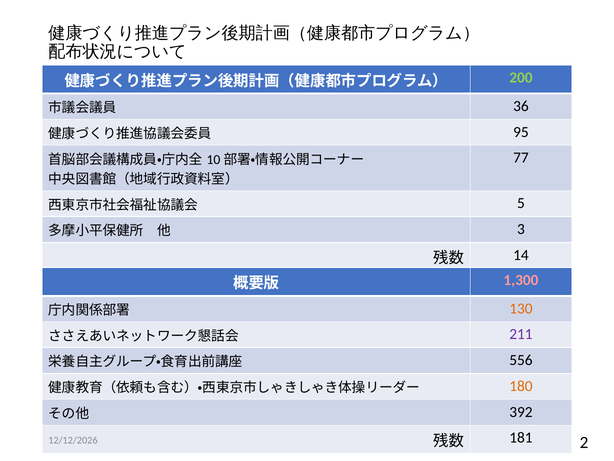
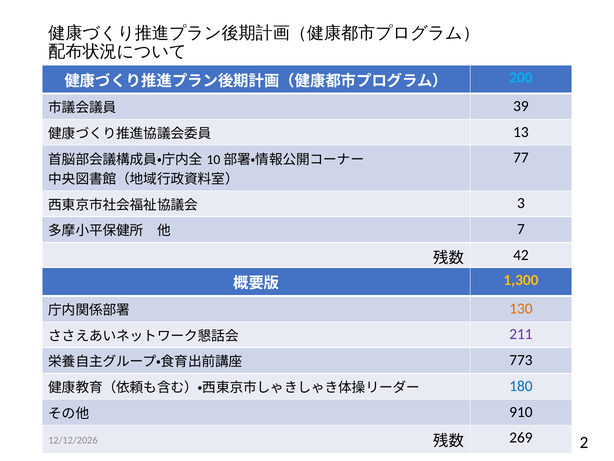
200 colour: light green -> light blue (521, 78)
36: 36 -> 39 (521, 106)
95: 95 -> 13 (521, 132)
5: 5 -> 3 (521, 203)
3: 3 -> 7 (521, 229)
14: 14 -> 42 (521, 255)
1,300 colour: pink -> yellow (521, 280)
556: 556 -> 773 (521, 360)
180 colour: orange -> blue (521, 386)
392: 392 -> 910 (521, 411)
181: 181 -> 269 (521, 437)
